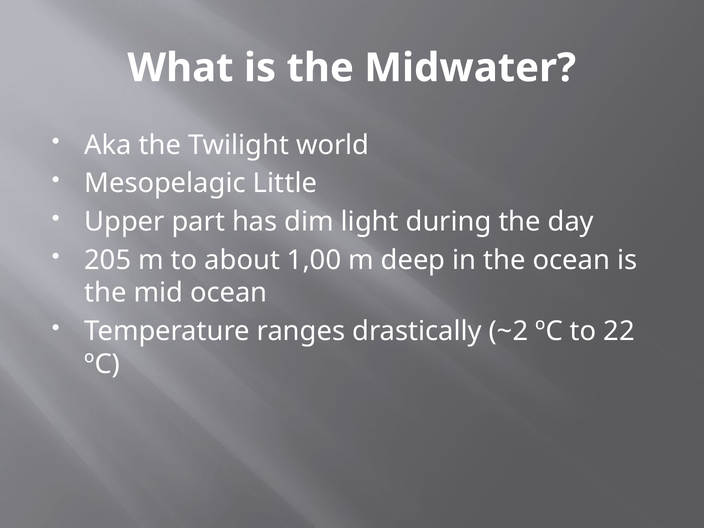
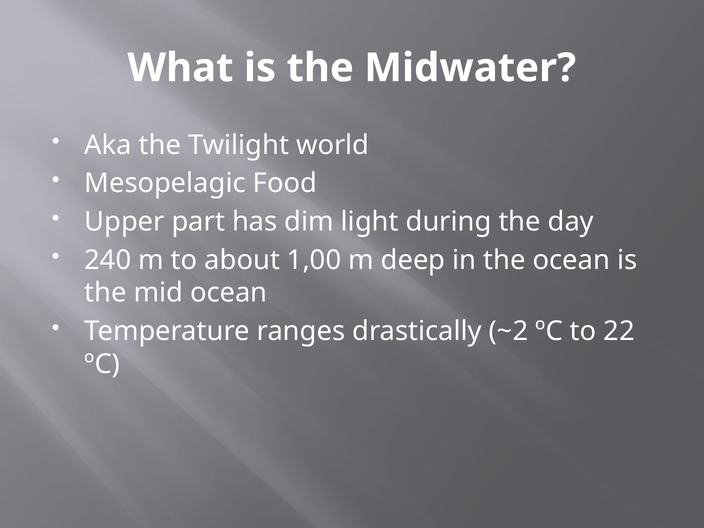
Little: Little -> Food (285, 183)
205: 205 -> 240 (108, 260)
